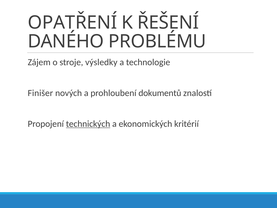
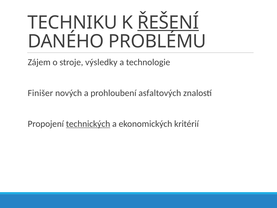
OPATŘENÍ: OPATŘENÍ -> TECHNIKU (73, 23)
ŘEŠENÍ underline: none -> present (168, 23)
dokumentů: dokumentů -> asfaltových (160, 93)
